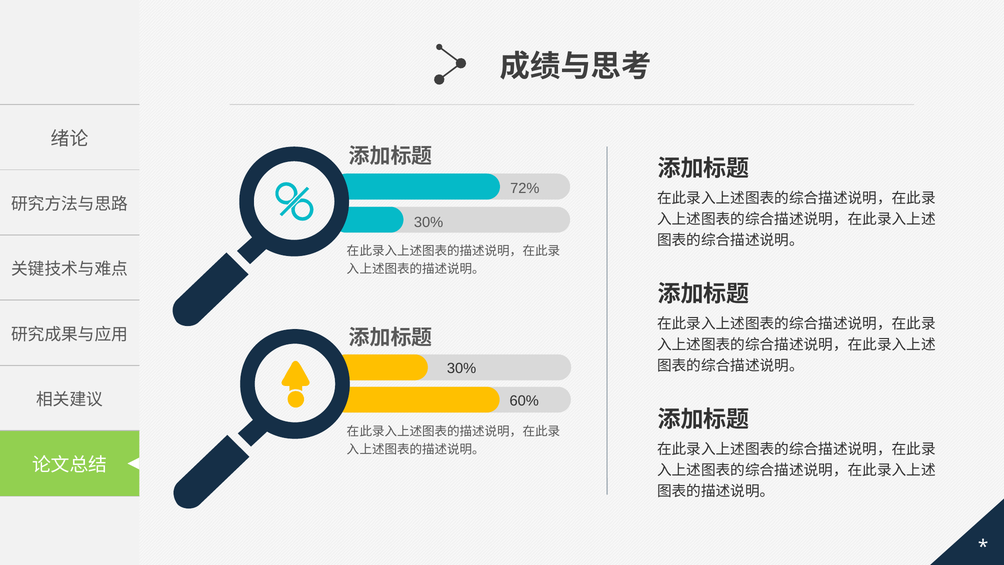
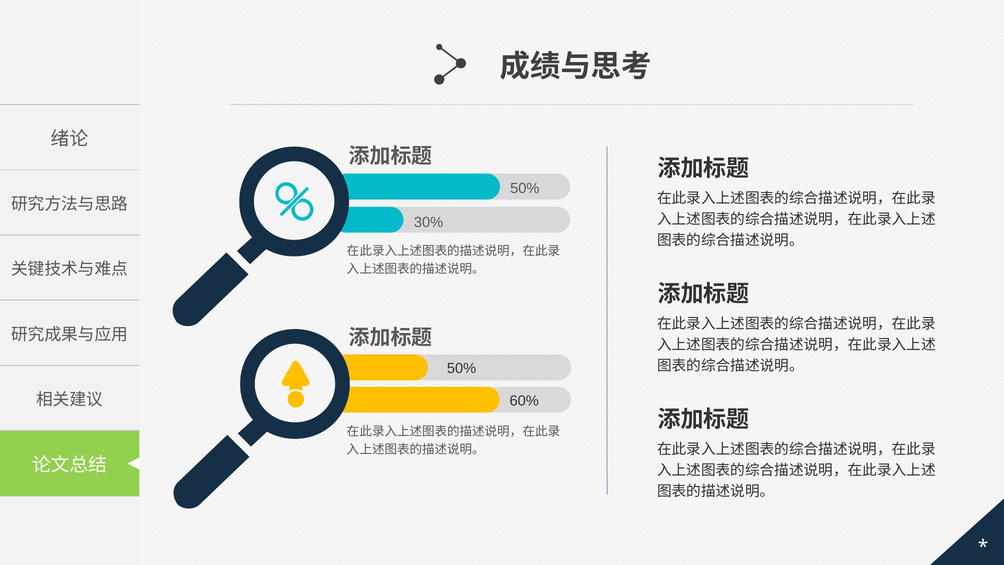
72%: 72% -> 50% (525, 189)
30%: 30% -> 50% (462, 368)
